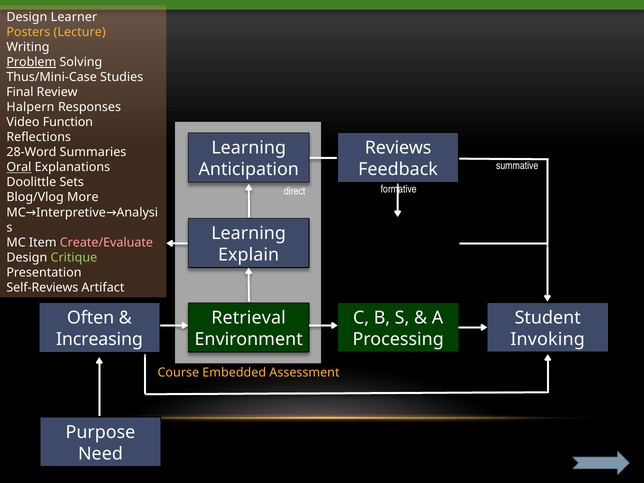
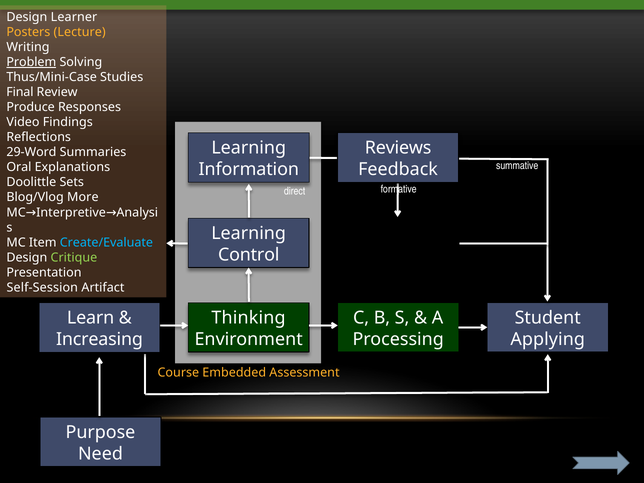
Halpern: Halpern -> Produce (31, 107)
Function: Function -> Findings (68, 122)
28-Word: 28-Word -> 29-Word (31, 152)
Oral underline: present -> none (19, 167)
Anticipation: Anticipation -> Information (249, 169)
Create/Evaluate colour: pink -> light blue (106, 242)
Explain: Explain -> Control (249, 255)
Self-Reviews: Self-Reviews -> Self-Session (42, 288)
Retrieval: Retrieval -> Thinking (249, 318)
Often: Often -> Learn (91, 318)
Invoking: Invoking -> Applying (548, 339)
